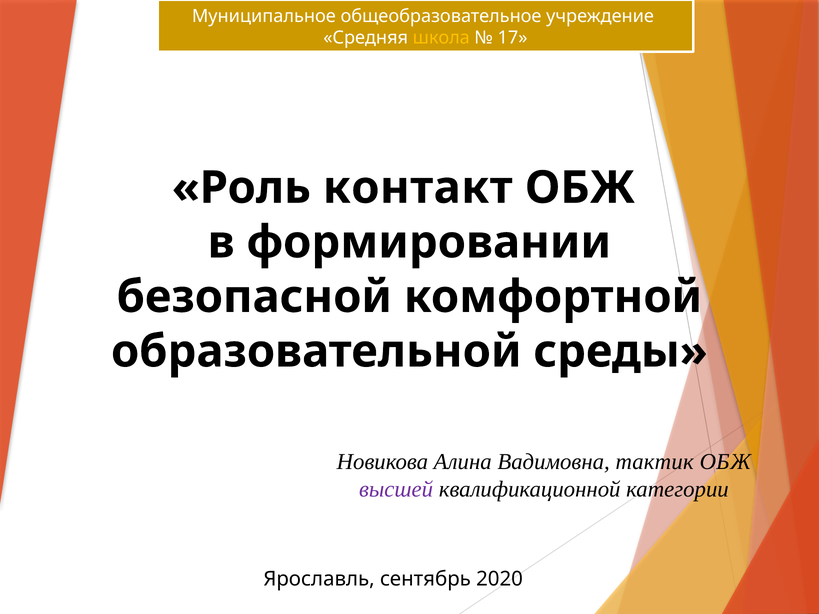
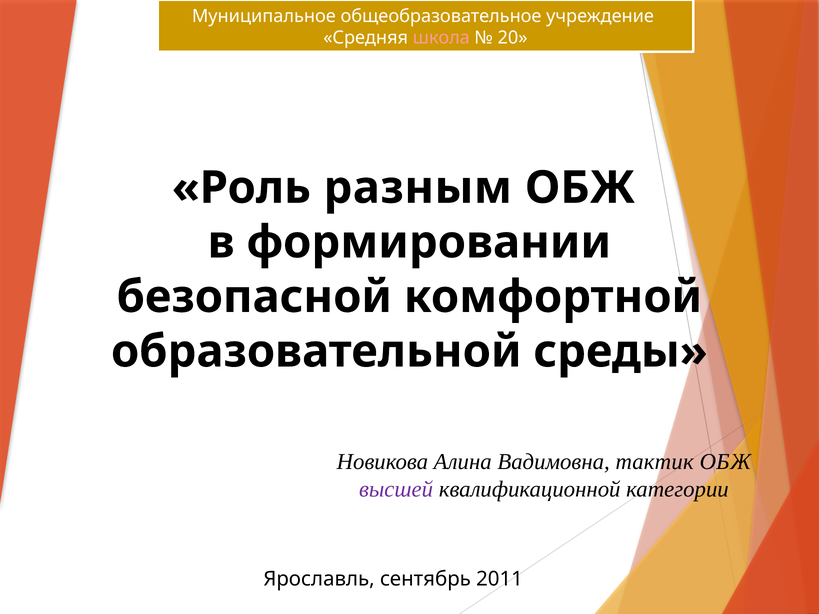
школа colour: yellow -> pink (441, 38)
17: 17 -> 20 (513, 38)
контакт: контакт -> разным (418, 188)
2020: 2020 -> 2011 (500, 579)
